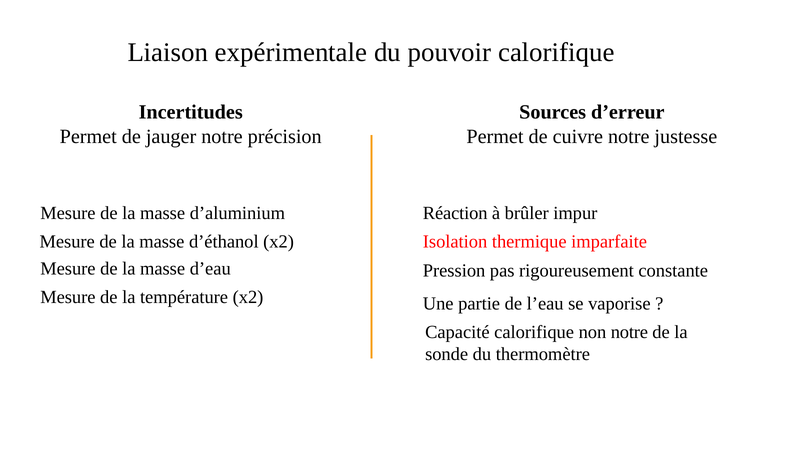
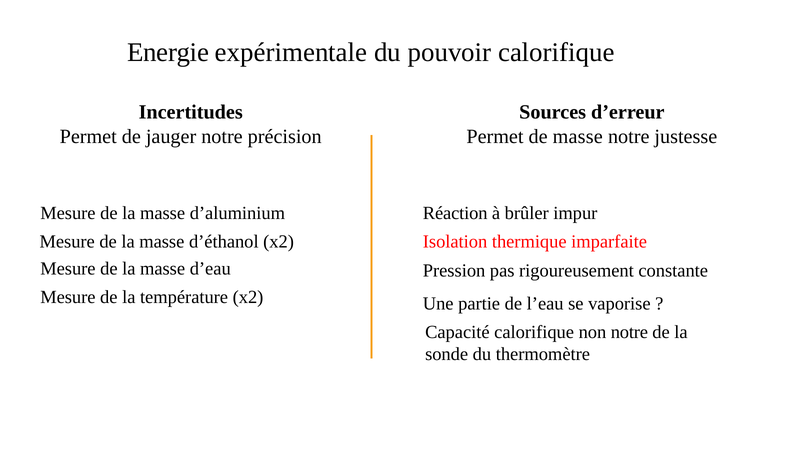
Liaison: Liaison -> Energie (168, 52)
de cuivre: cuivre -> masse (578, 136)
